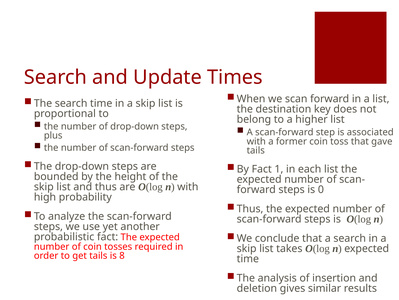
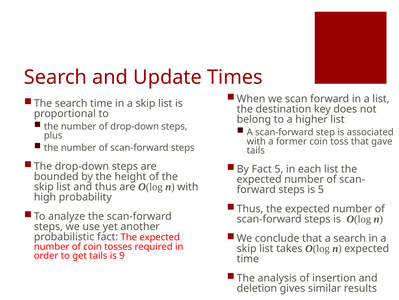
Fact 1: 1 -> 5 (279, 169)
is 0: 0 -> 5 (321, 189)
8: 8 -> 9 (122, 255)
